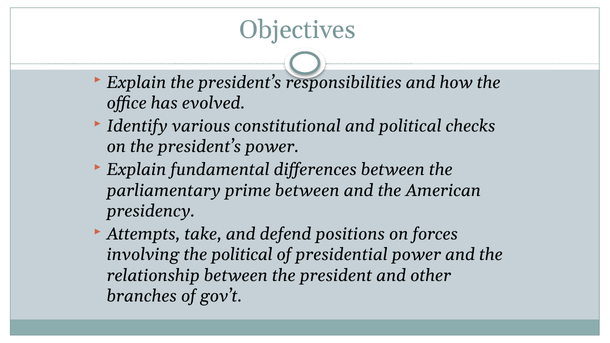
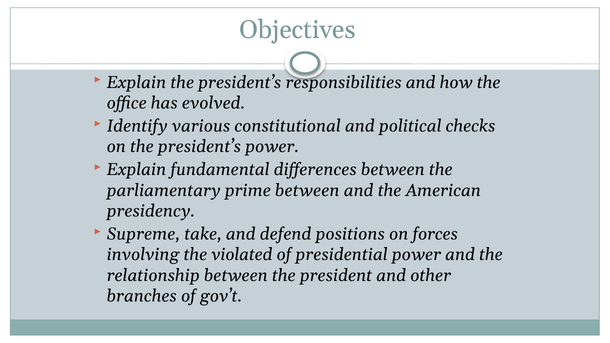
Attempts: Attempts -> Supreme (143, 234)
the political: political -> violated (242, 255)
